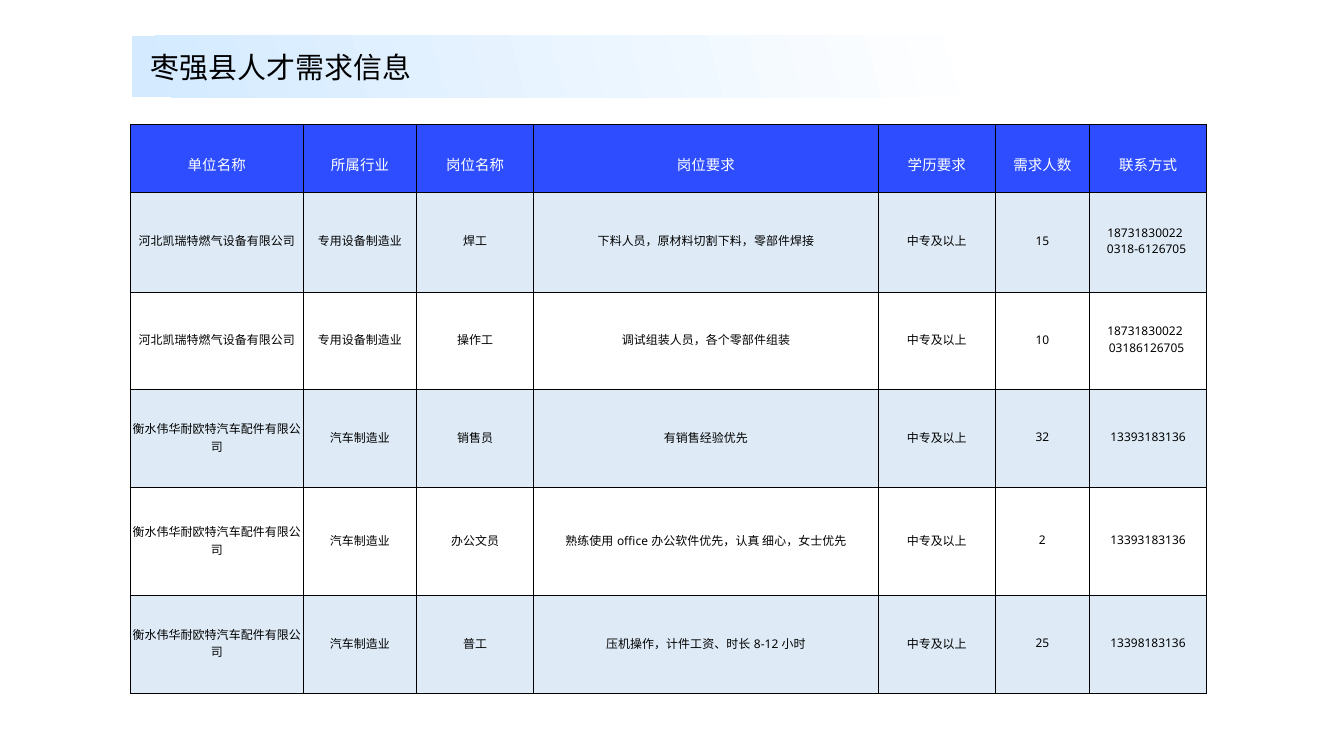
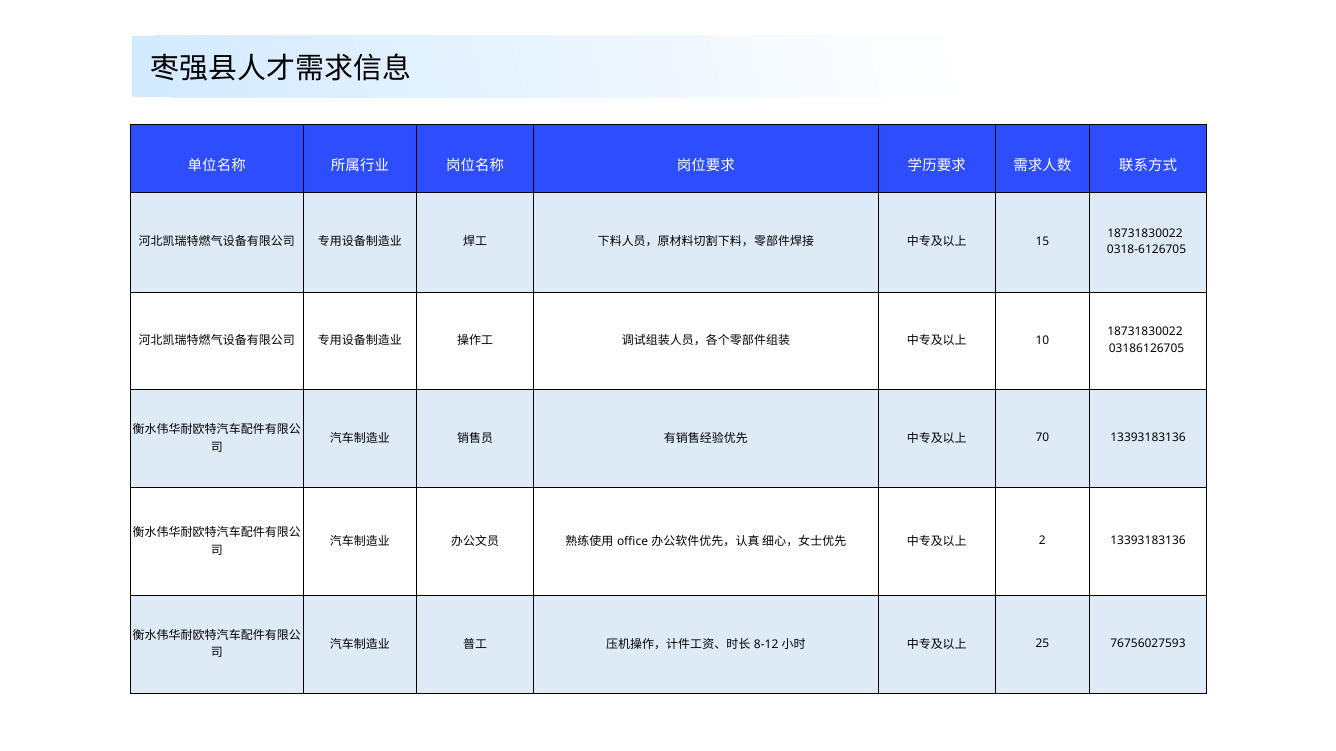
32: 32 -> 70 (1042, 438)
13398183136: 13398183136 -> 76756027593 (1148, 644)
